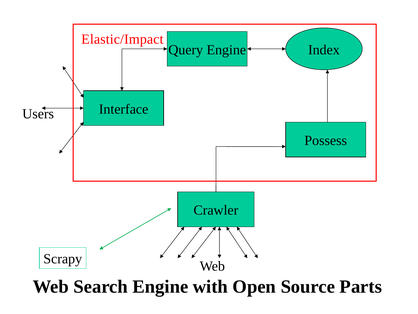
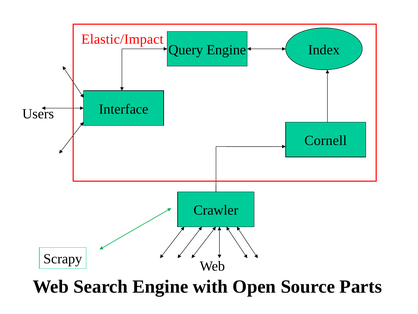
Possess: Possess -> Cornell (326, 140)
